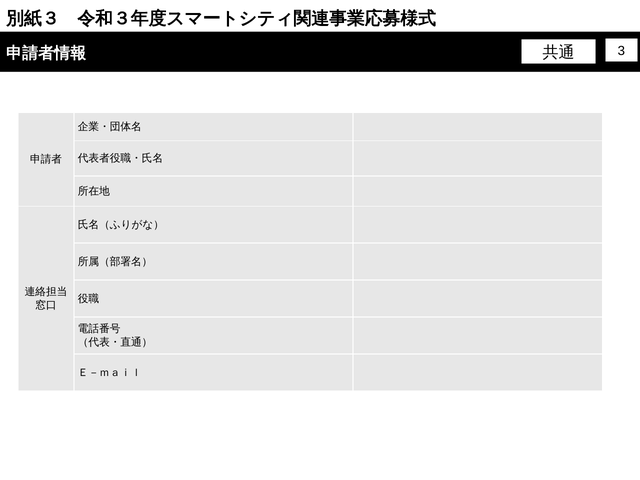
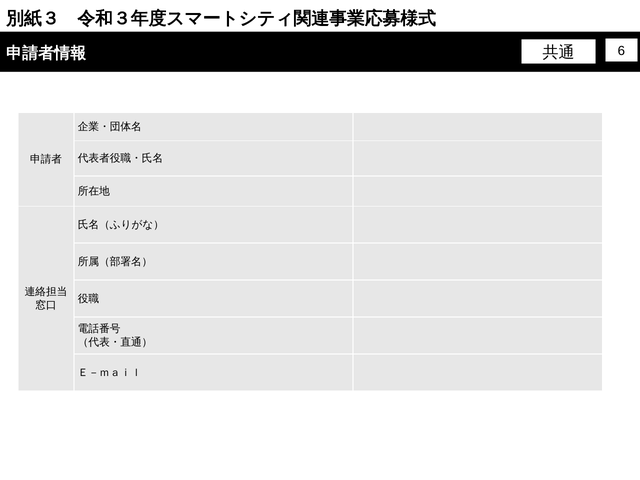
3: 3 -> 6 (621, 51)
